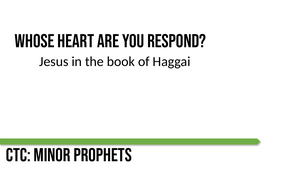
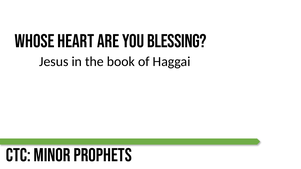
respond: respond -> blessing (177, 41)
